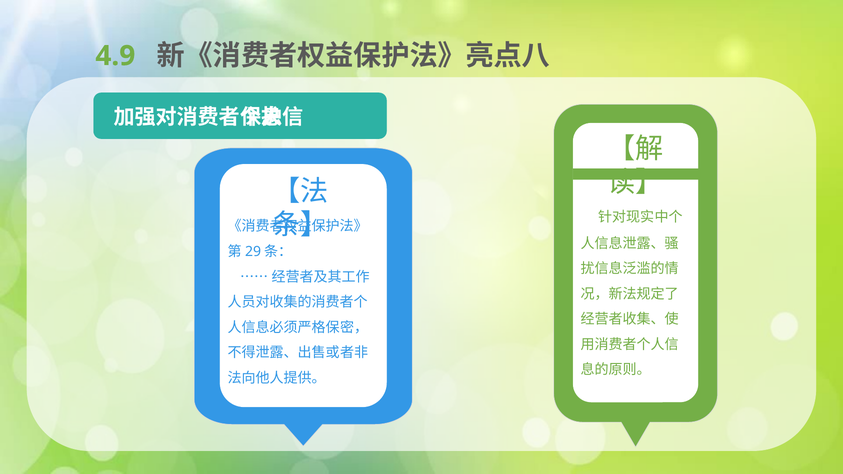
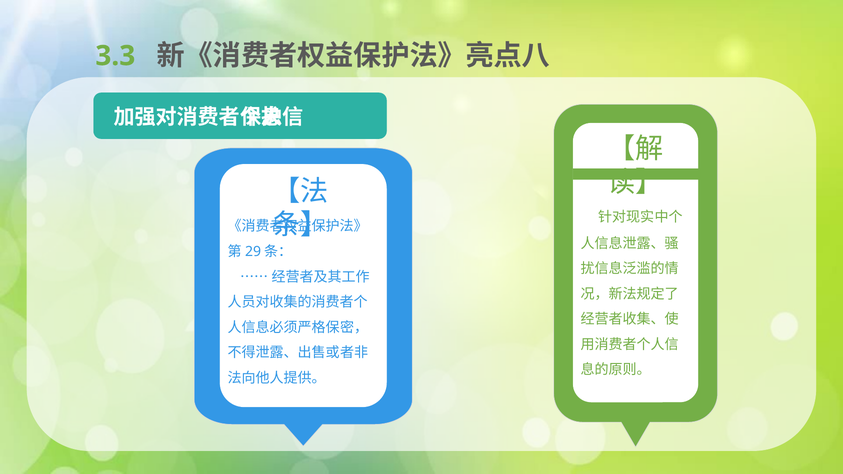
4.9: 4.9 -> 3.3 (115, 56)
